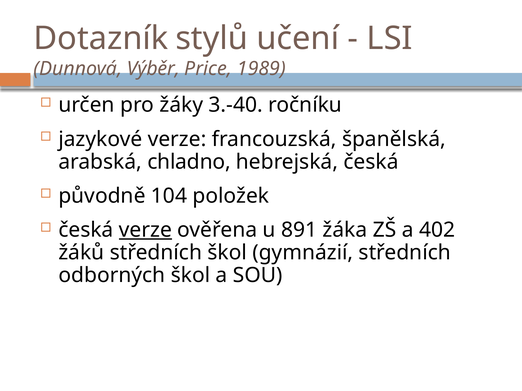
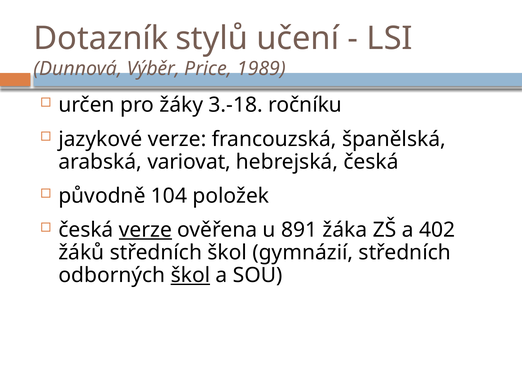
3.-40: 3.-40 -> 3.-18 (236, 105)
chladno: chladno -> variovat (189, 162)
škol underline: none -> present (190, 276)
